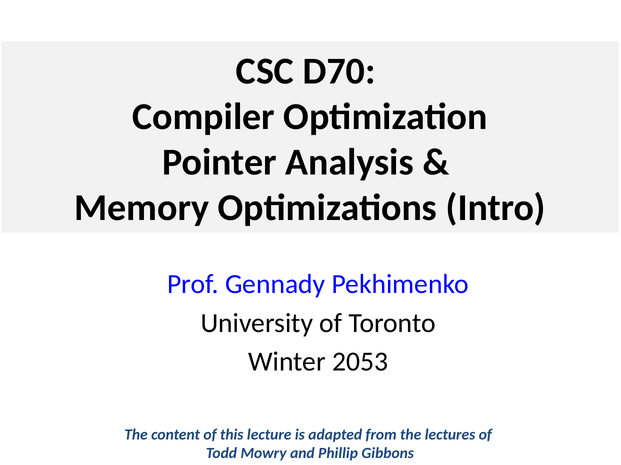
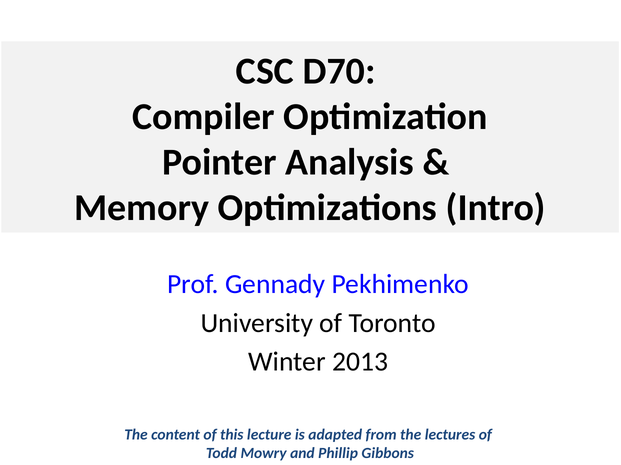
2053: 2053 -> 2013 (360, 362)
